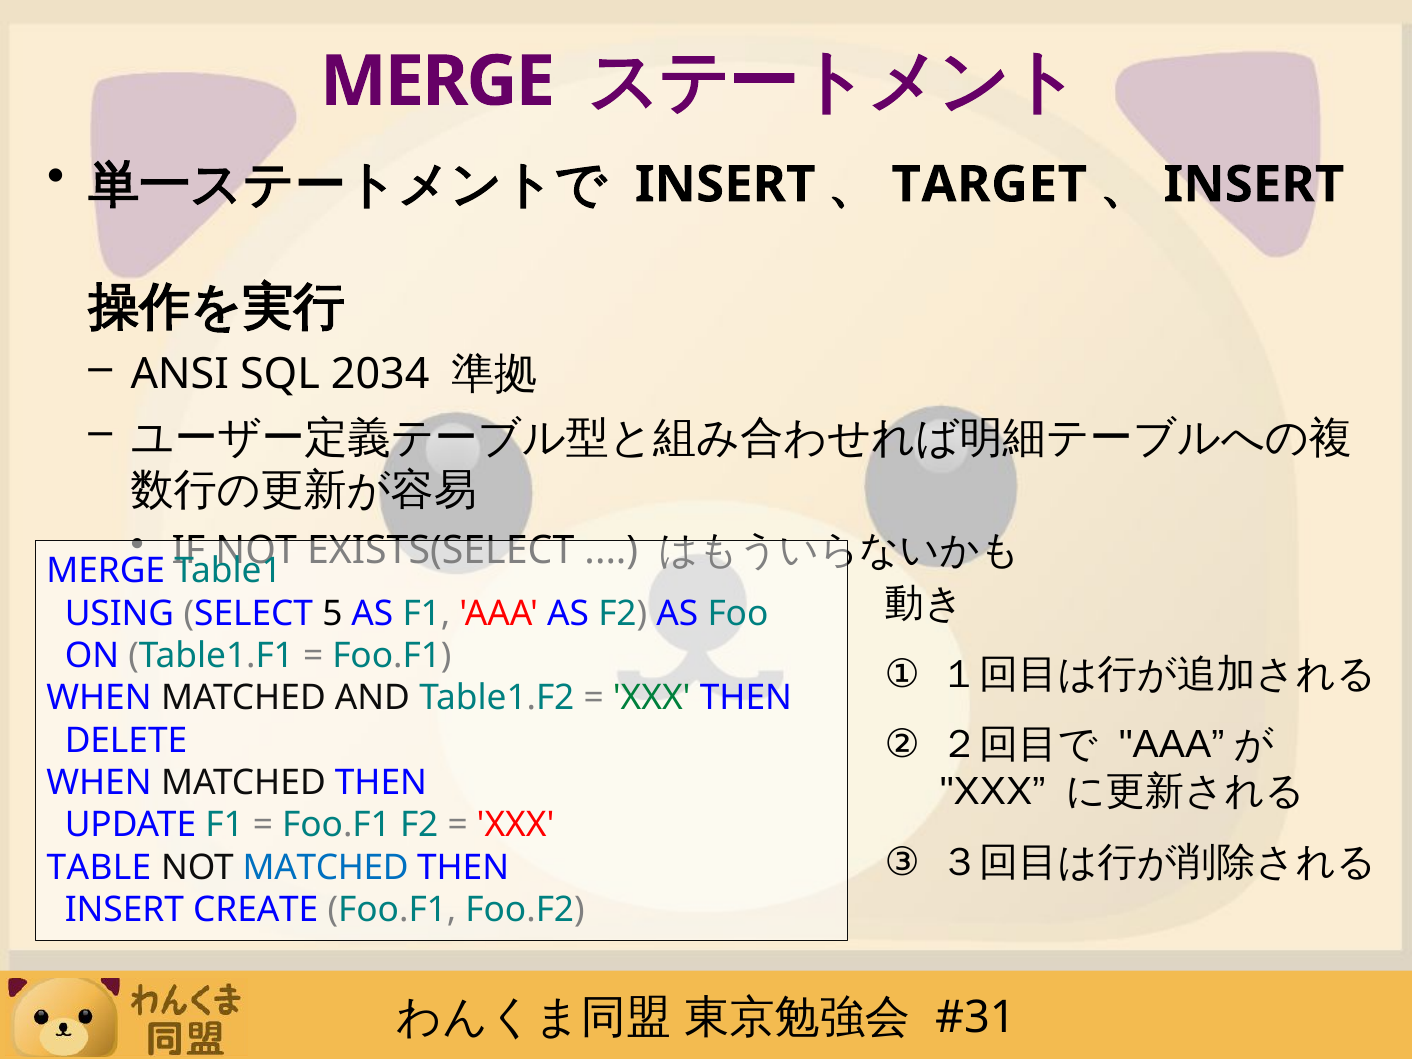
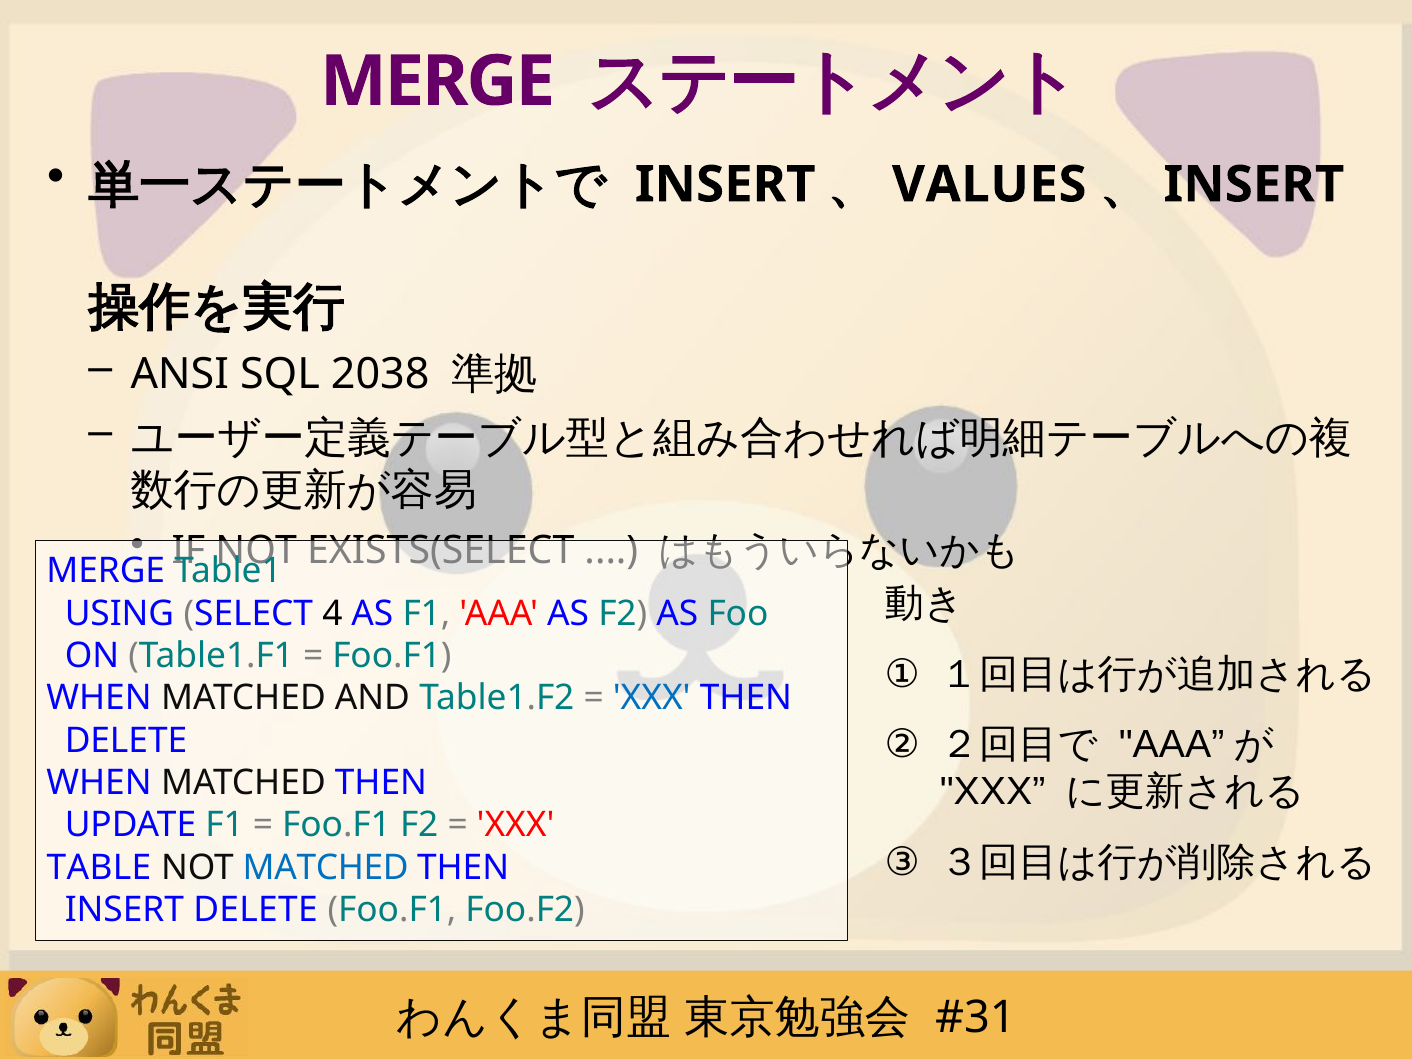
TARGET: TARGET -> VALUES (989, 185)
2034: 2034 -> 2038 (380, 375)
5: 5 -> 4 (332, 613)
XXX colour: green -> blue (652, 698)
INSERT CREATE: CREATE -> DELETE (256, 910)
